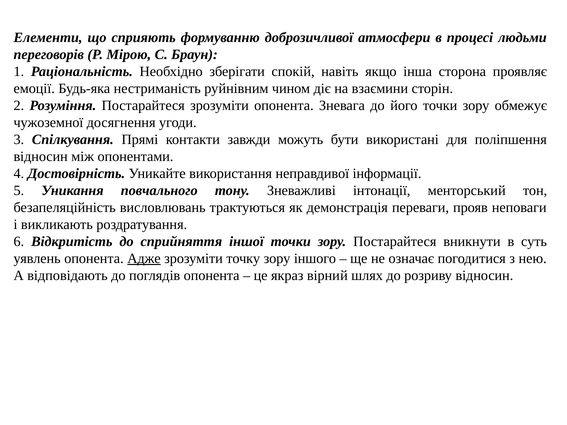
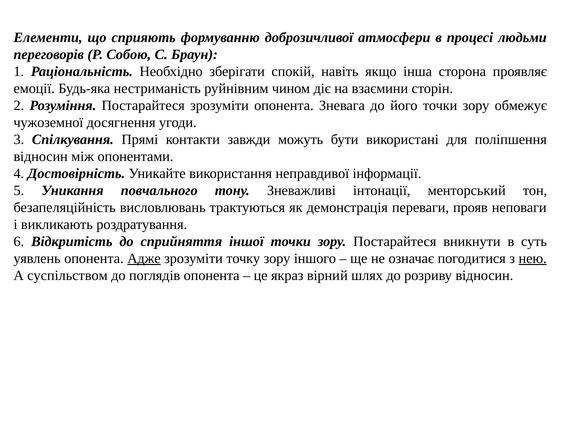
Мірою: Мірою -> Собою (129, 54)
нею underline: none -> present (533, 258)
відповідають: відповідають -> суспільством (67, 275)
